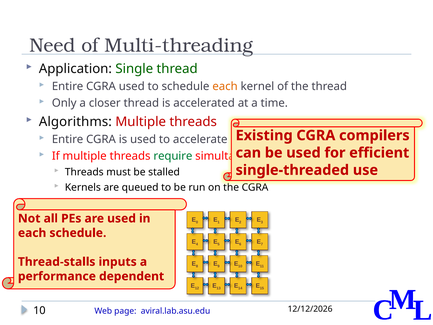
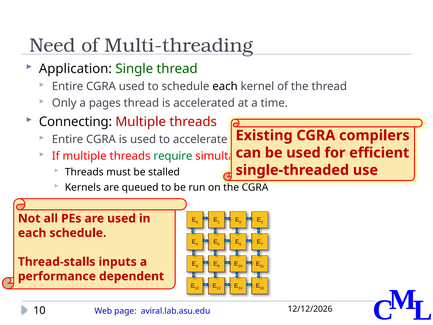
each colour: orange -> black (225, 86)
closer: closer -> pages (105, 103)
Algorithms: Algorithms -> Connecting (75, 122)
